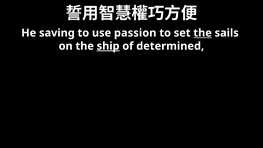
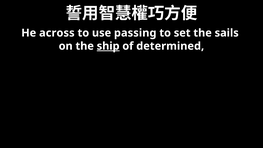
saving: saving -> across (57, 33)
passion: passion -> passing (135, 33)
the underline: present -> none (203, 33)
